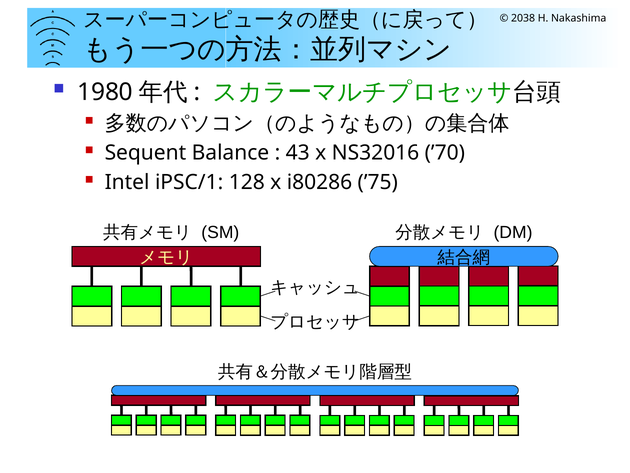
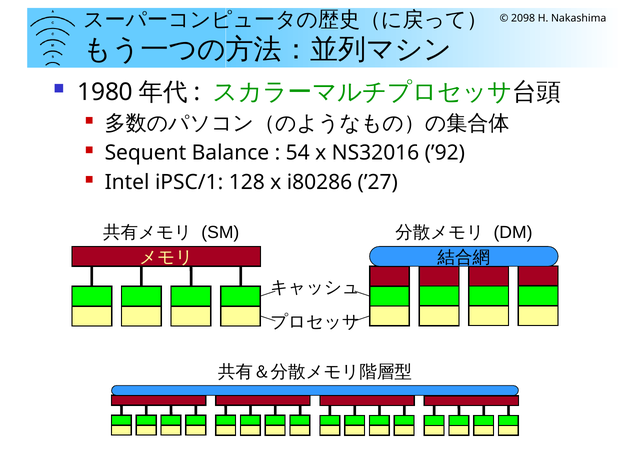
2038: 2038 -> 2098 (523, 18)
43: 43 -> 54 (298, 153)
’70: ’70 -> ’92 (445, 153)
’75: ’75 -> ’27 (378, 182)
